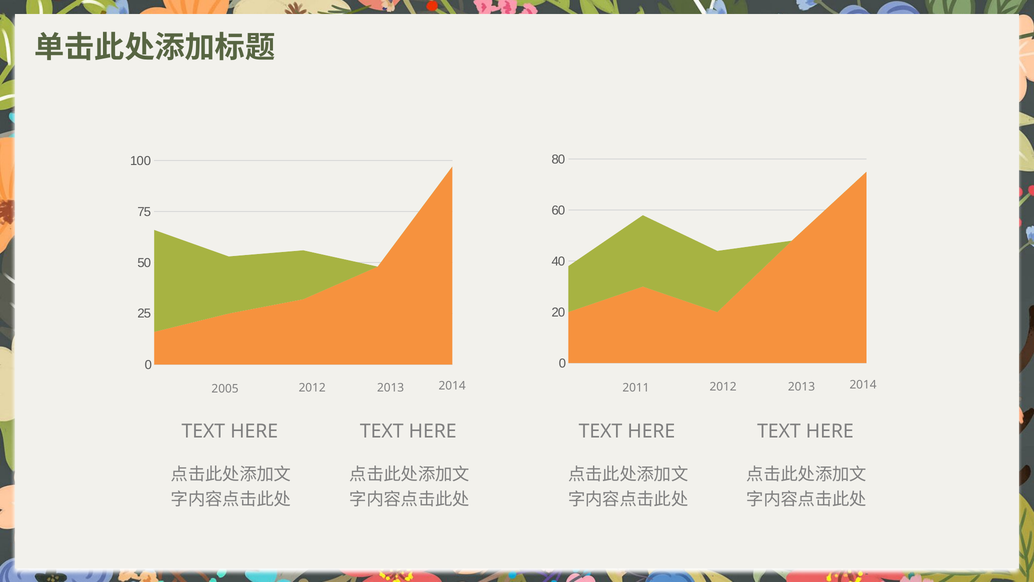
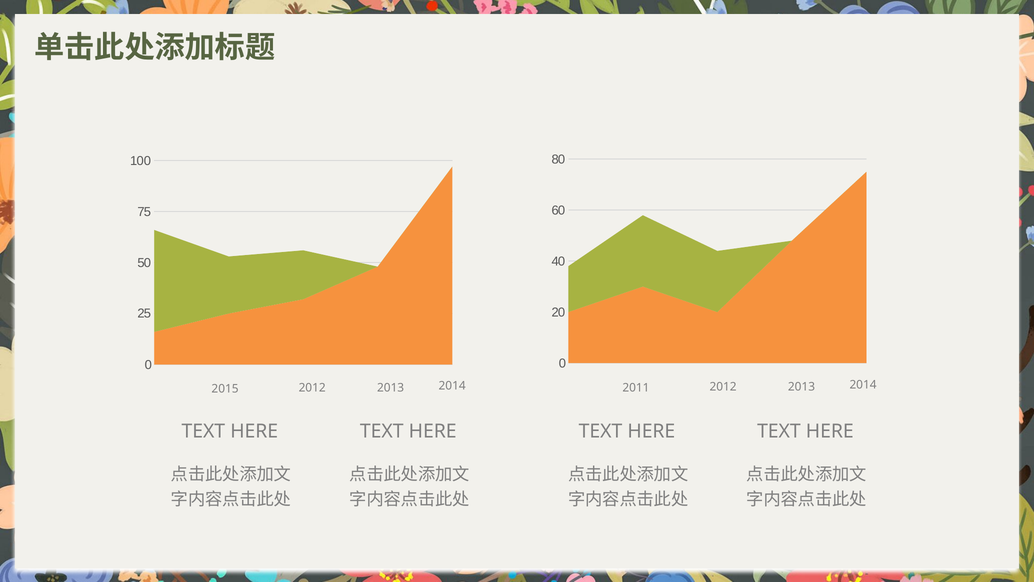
2005: 2005 -> 2015 (225, 389)
